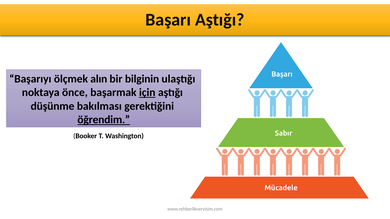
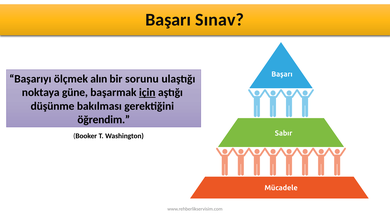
Başarı Aştığı: Aştığı -> Sınav (220, 20)
bilginin: bilginin -> sorunu (142, 79)
önce: önce -> güne (75, 93)
öğrendim underline: present -> none (104, 120)
